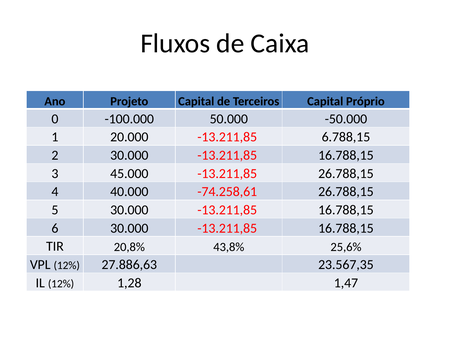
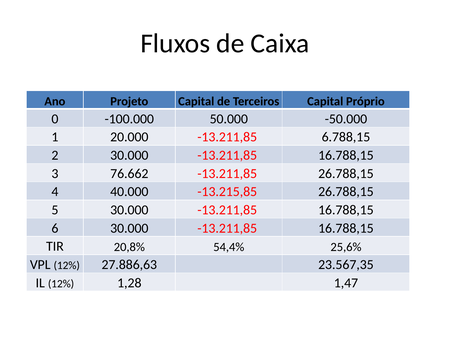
45.000: 45.000 -> 76.662 (129, 174)
-74.258,61: -74.258,61 -> -13.215,85 (227, 192)
43,8%: 43,8% -> 54,4% (229, 248)
